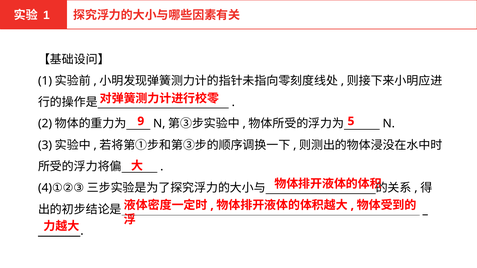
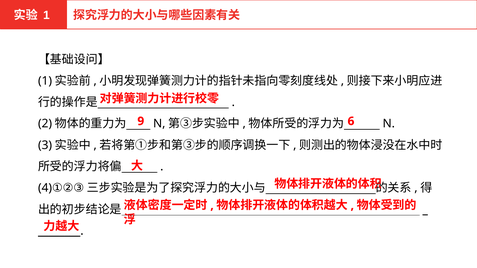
5: 5 -> 6 (351, 121)
